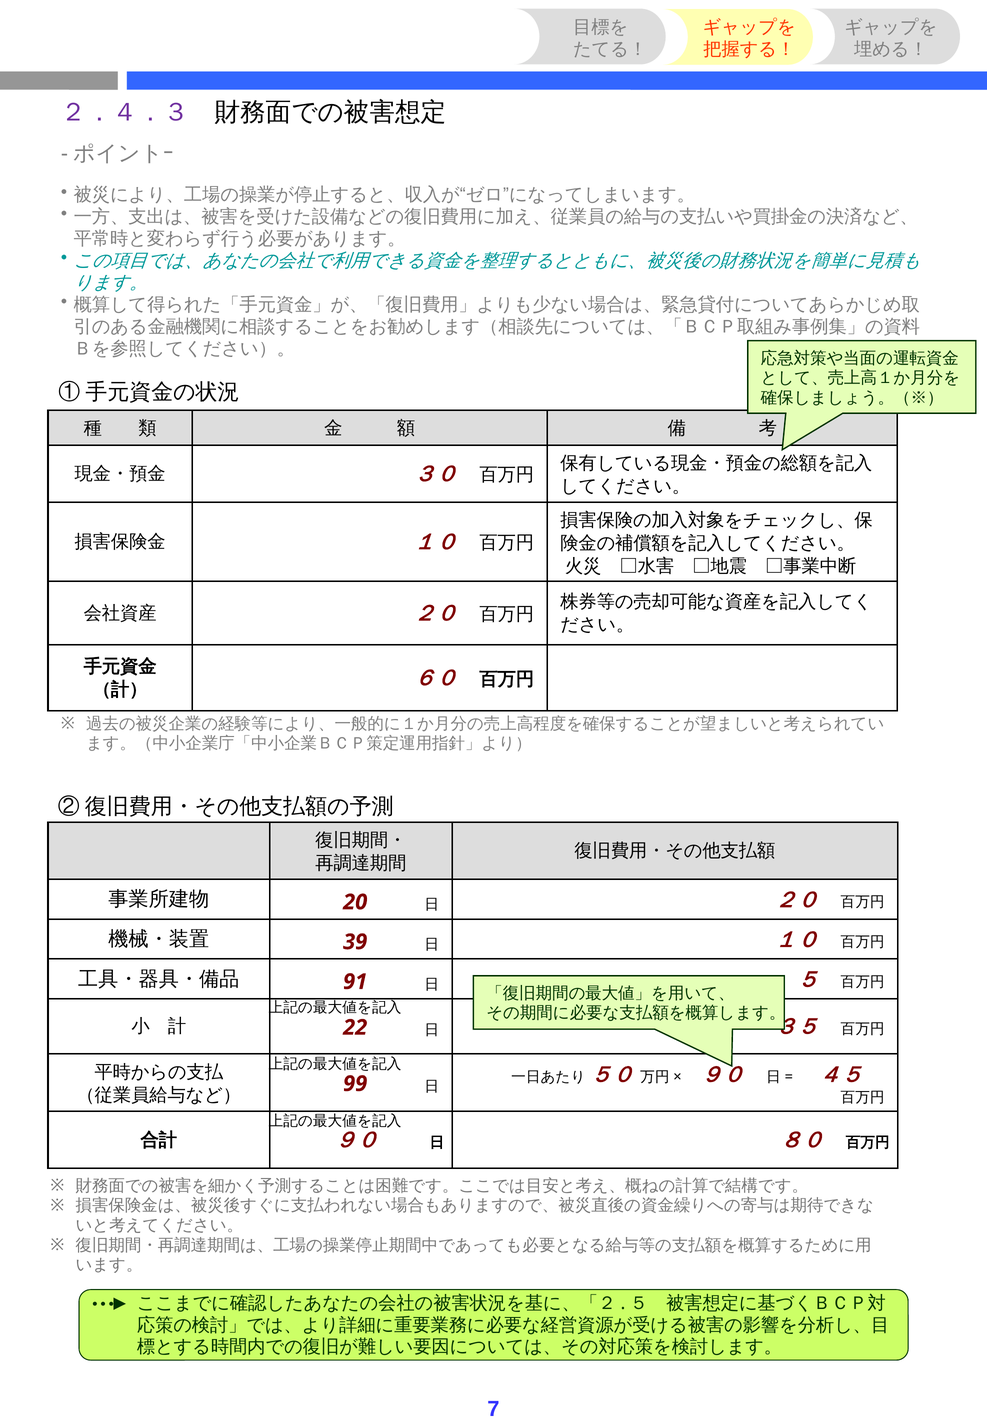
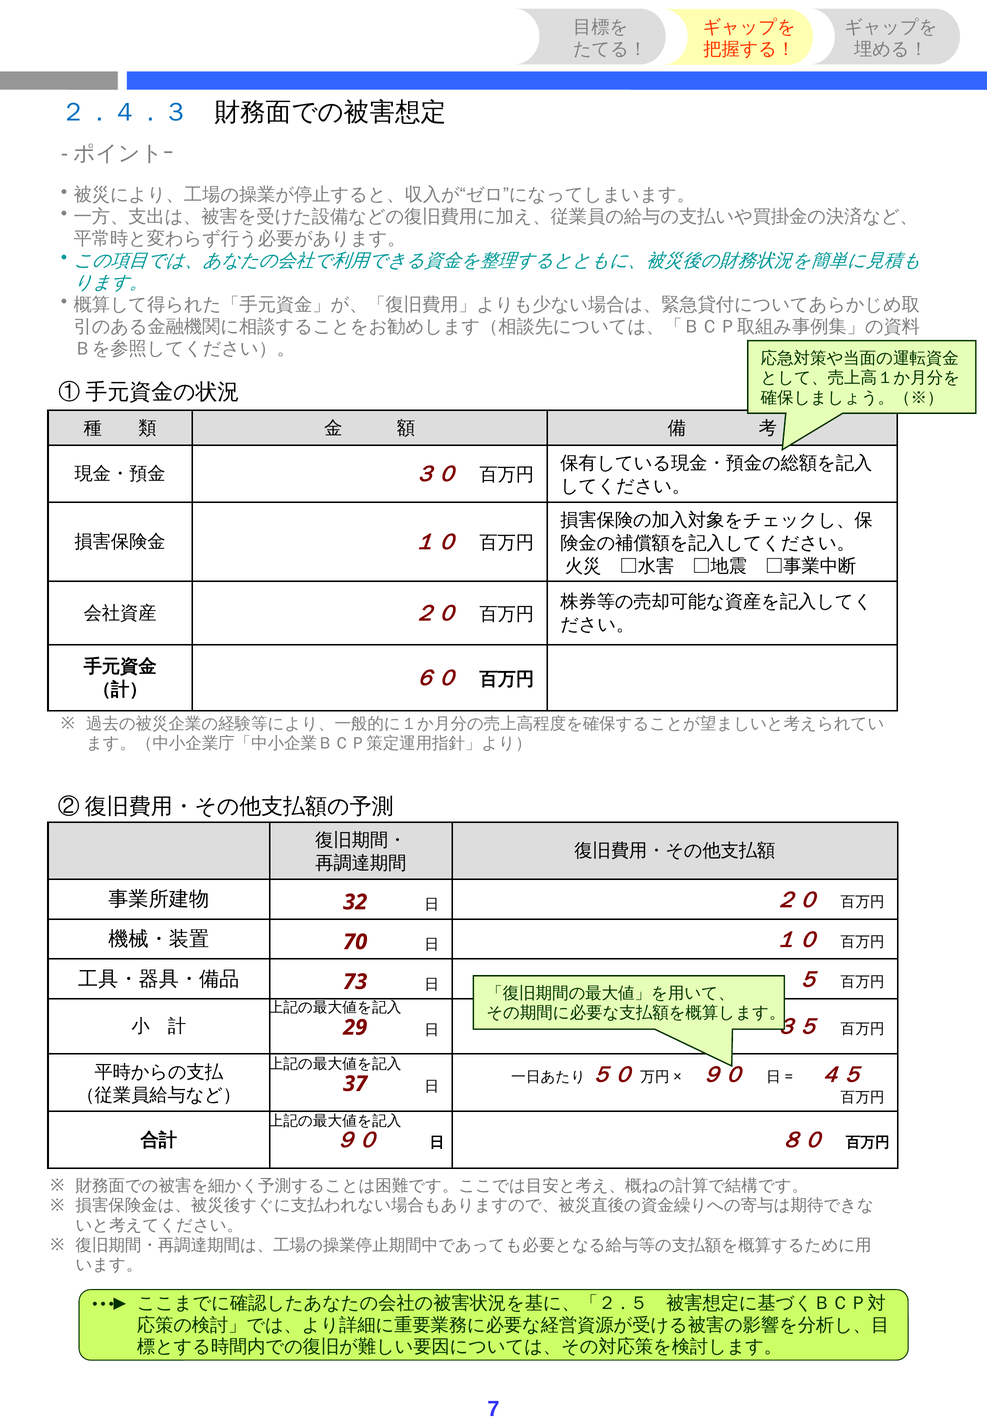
２．４．３ colour: purple -> blue (125, 112)
20: 20 -> 32 (355, 903)
39: 39 -> 70 (355, 942)
91: 91 -> 73 (355, 982)
22: 22 -> 29 (355, 1028)
99: 99 -> 37 (355, 1084)
